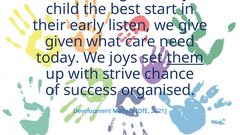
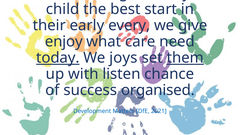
early listen: listen -> every (129, 25)
given: given -> enjoy (64, 42)
today underline: none -> present (58, 58)
strive: strive -> listen (121, 74)
